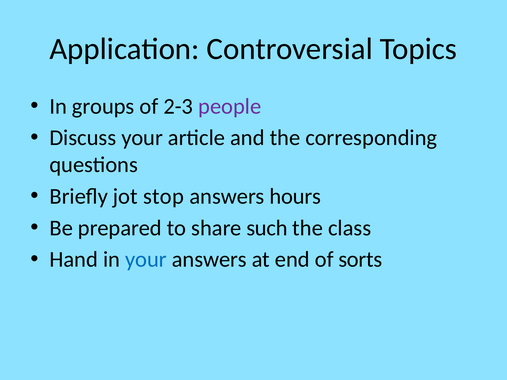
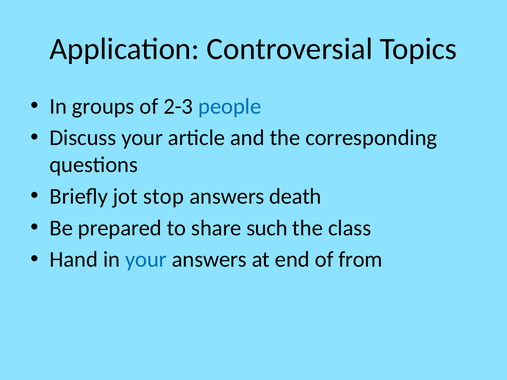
people colour: purple -> blue (230, 106)
hours: hours -> death (295, 197)
sorts: sorts -> from (360, 260)
